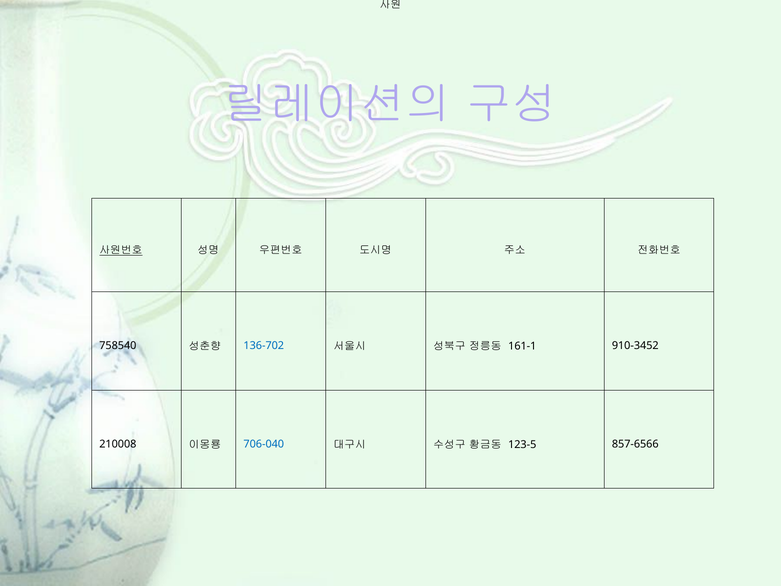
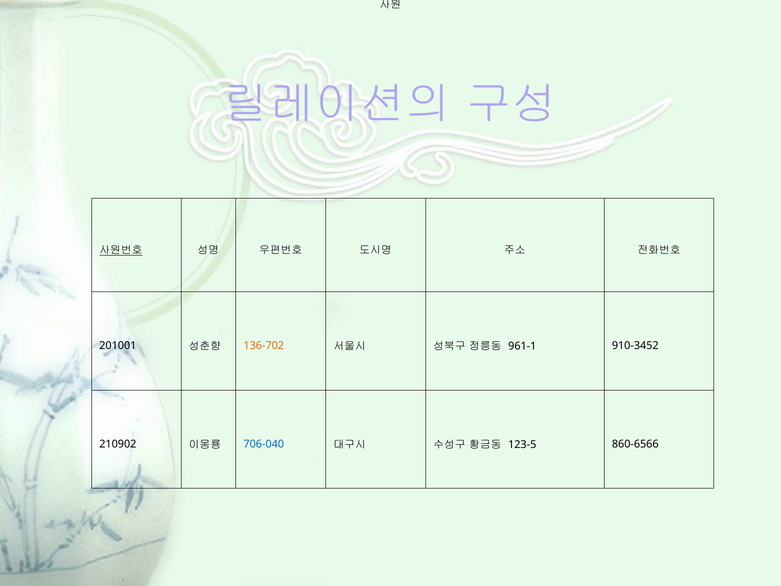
758540: 758540 -> 201001 (118, 346)
136-702 colour: blue -> orange (264, 346)
161-1: 161-1 -> 961-1 (522, 346)
210008: 210008 -> 210902 (118, 444)
857-6566: 857-6566 -> 860-6566 (635, 444)
